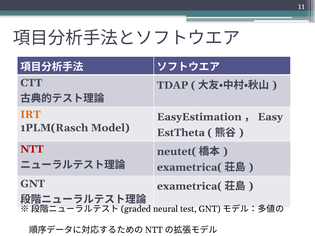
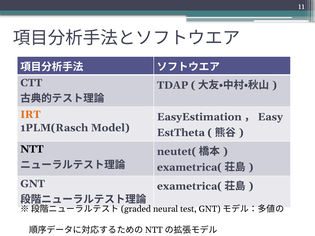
NTT colour: red -> black (32, 149)
